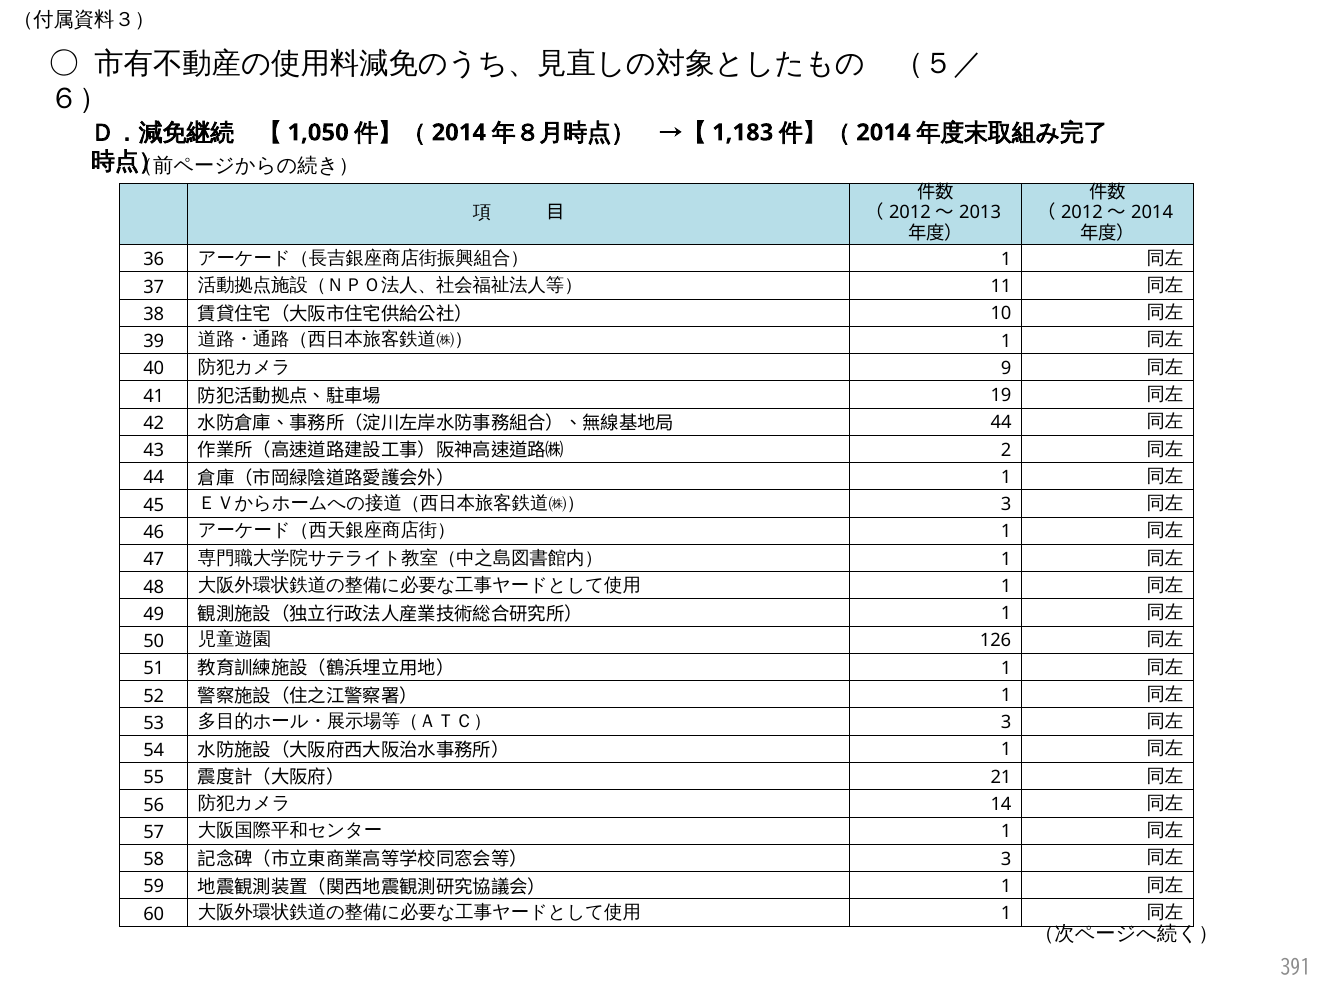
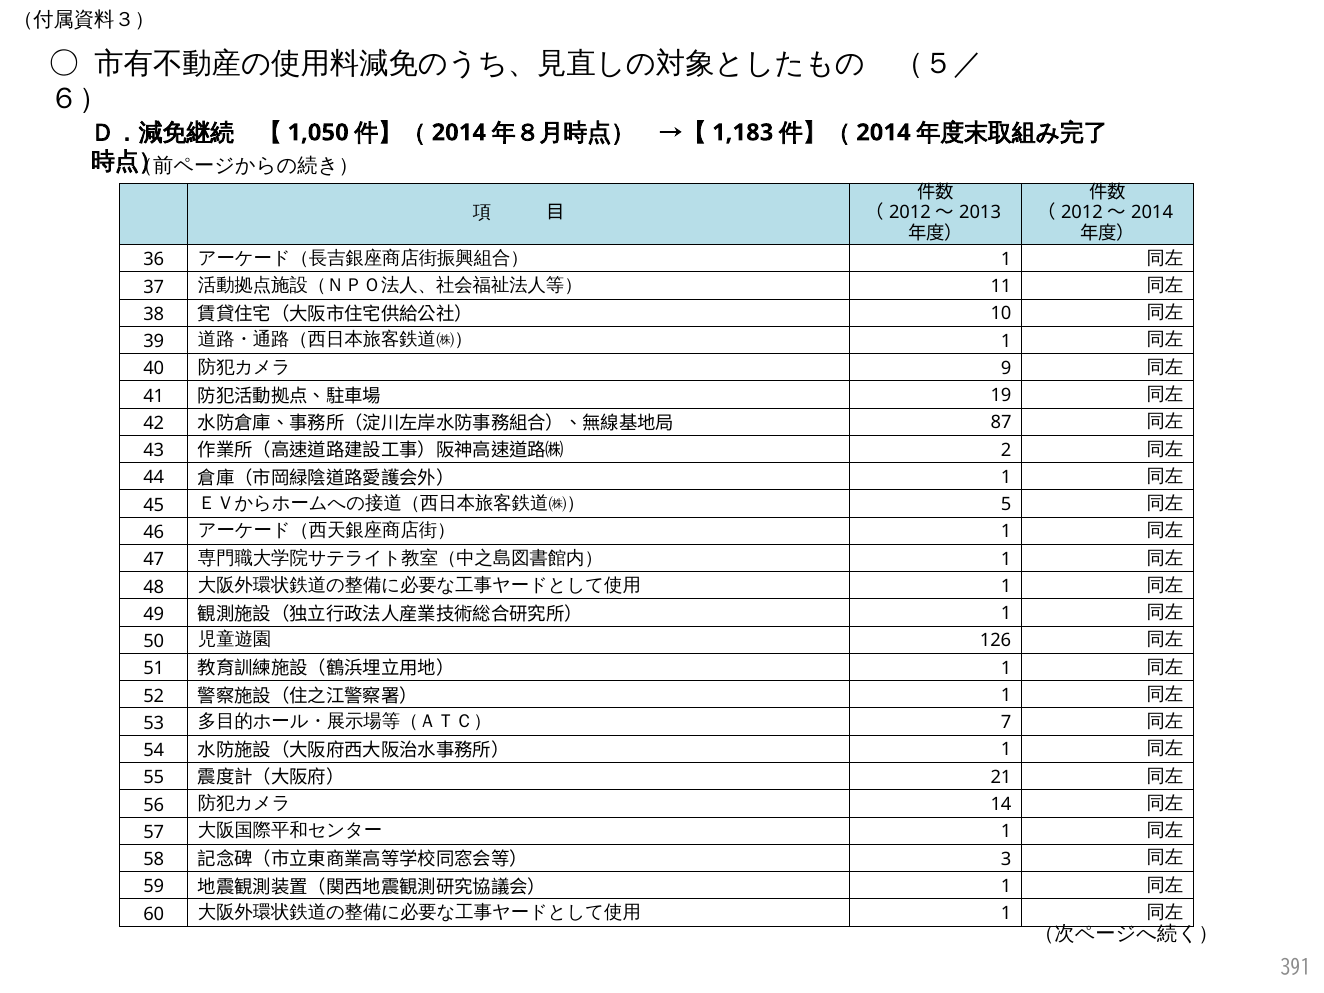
44: 44 -> 87 (1001, 423)
3: 3 -> 5 (1006, 505)
3: 3 -> 7 (1006, 723)
